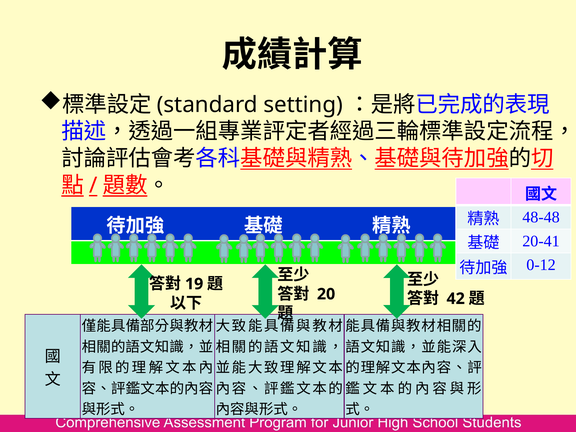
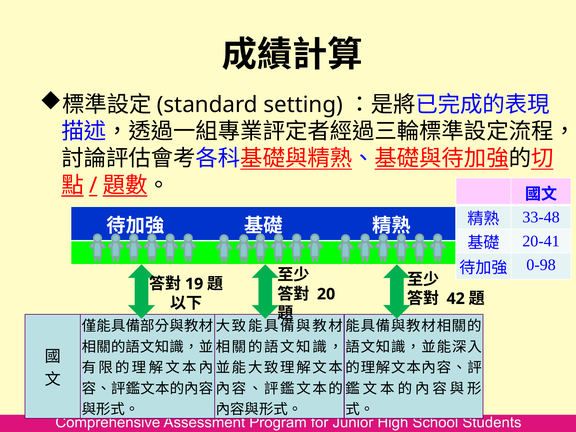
48-48: 48-48 -> 33-48 (541, 217)
0-12: 0-12 -> 0-98 (541, 265)
